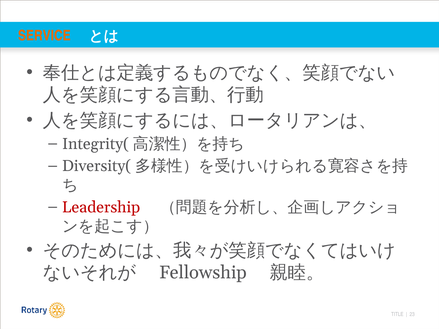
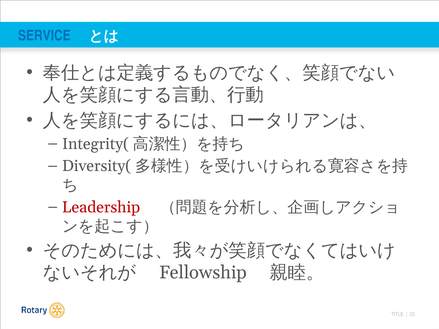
SERVICE colour: orange -> blue (45, 36)
